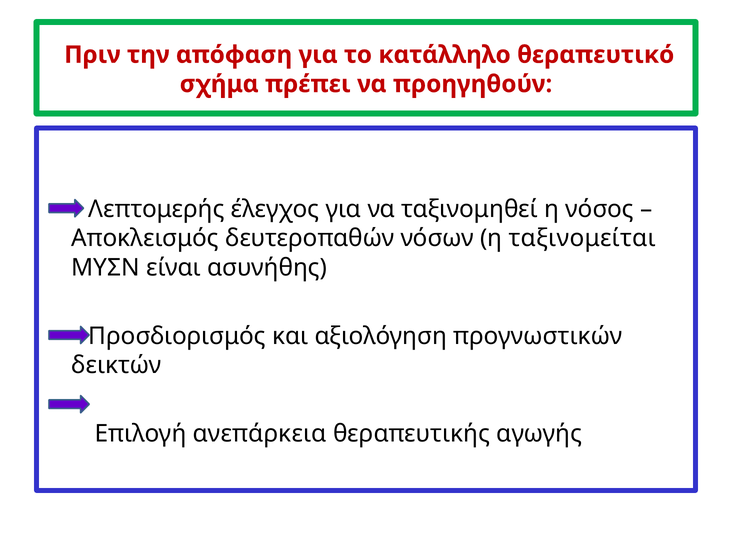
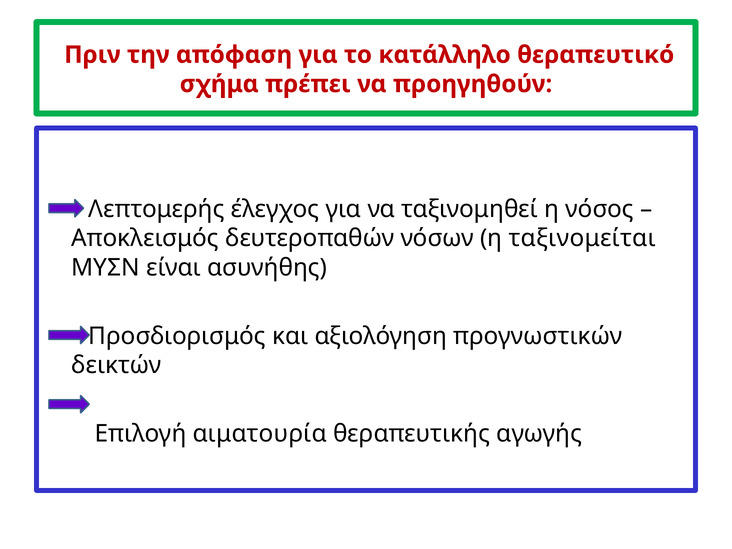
ανεπάρκεια: ανεπάρκεια -> αιματουρία (260, 434)
